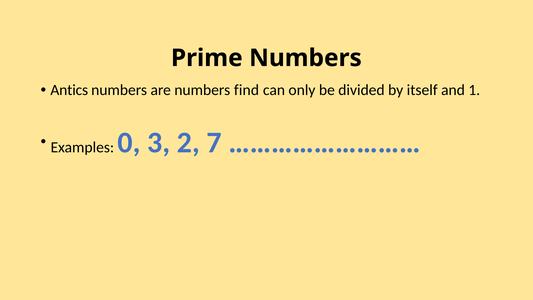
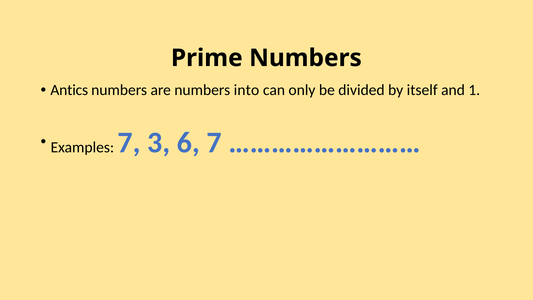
find: find -> into (246, 90)
Examples 0: 0 -> 7 (129, 143)
2: 2 -> 6 (188, 143)
